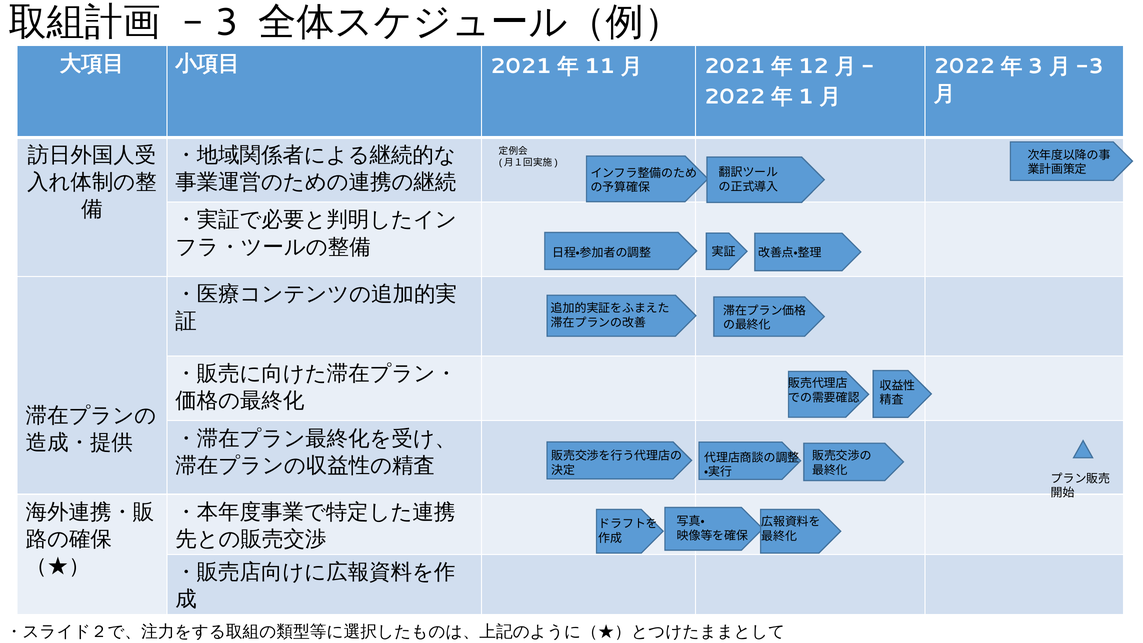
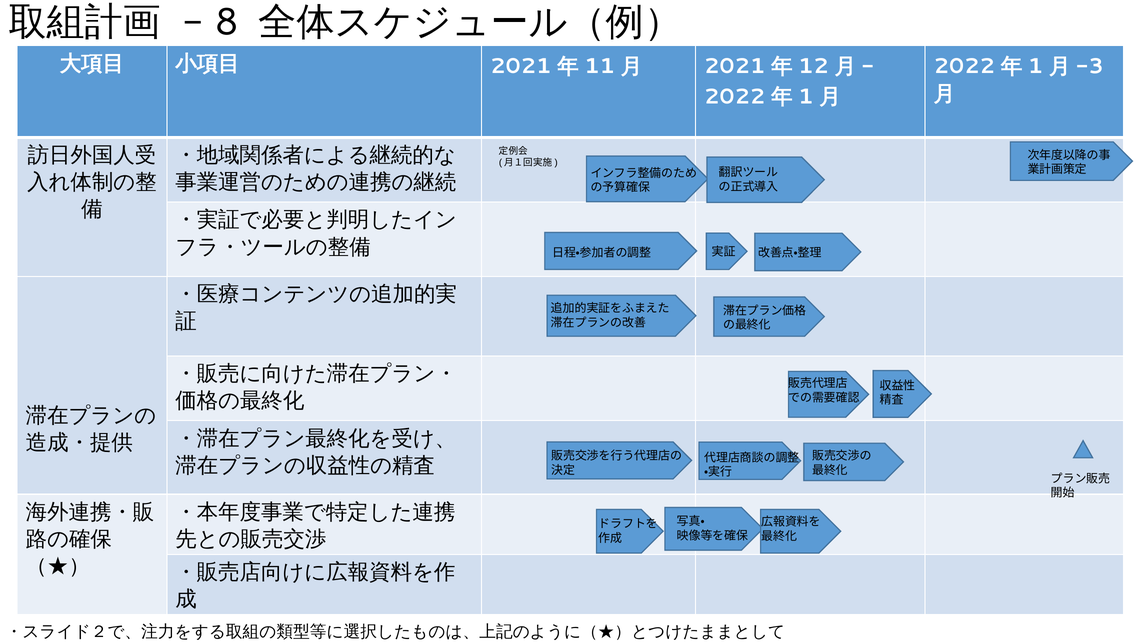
3: 3 -> 8 (227, 22)
3: 3 -> 1 (1035, 66)
